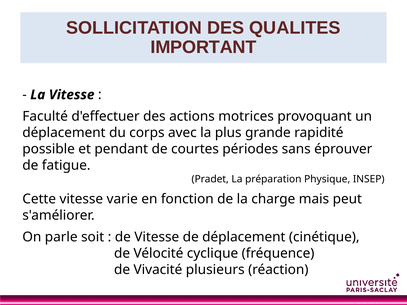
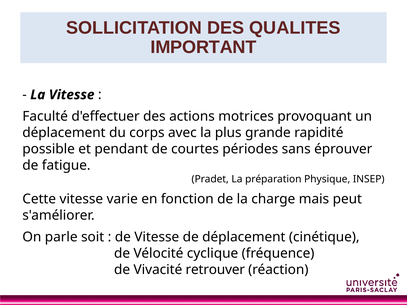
plusieurs: plusieurs -> retrouver (215, 270)
